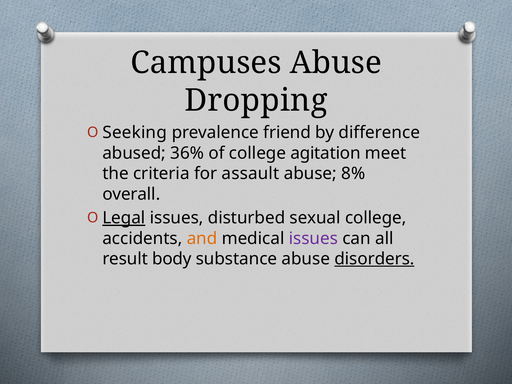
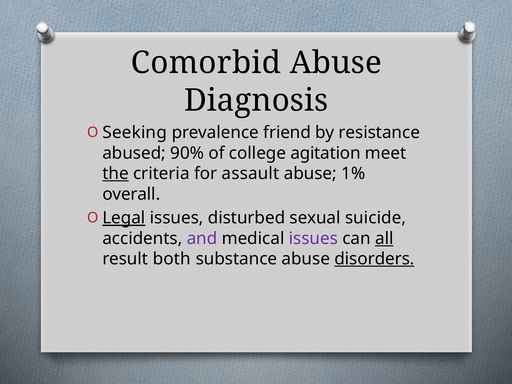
Campuses: Campuses -> Comorbid (206, 63)
Dropping: Dropping -> Diagnosis (256, 100)
difference: difference -> resistance (379, 133)
36%: 36% -> 90% (187, 153)
the underline: none -> present (116, 174)
8%: 8% -> 1% (353, 174)
sexual college: college -> suicide (376, 218)
and colour: orange -> purple (202, 238)
all underline: none -> present (384, 238)
body: body -> both (172, 259)
